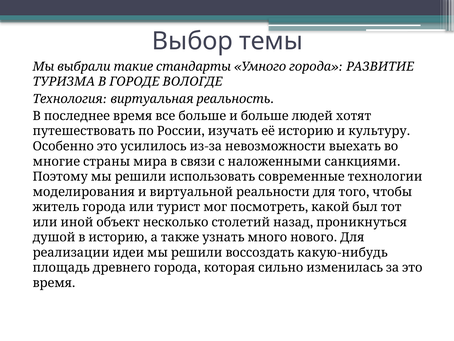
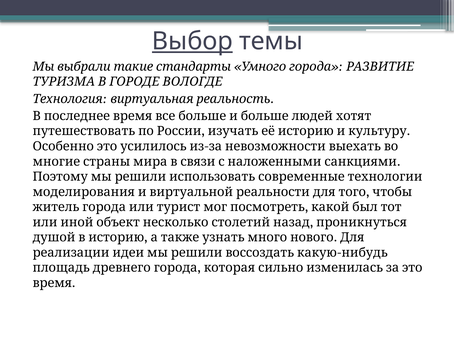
Выбор underline: none -> present (192, 41)
